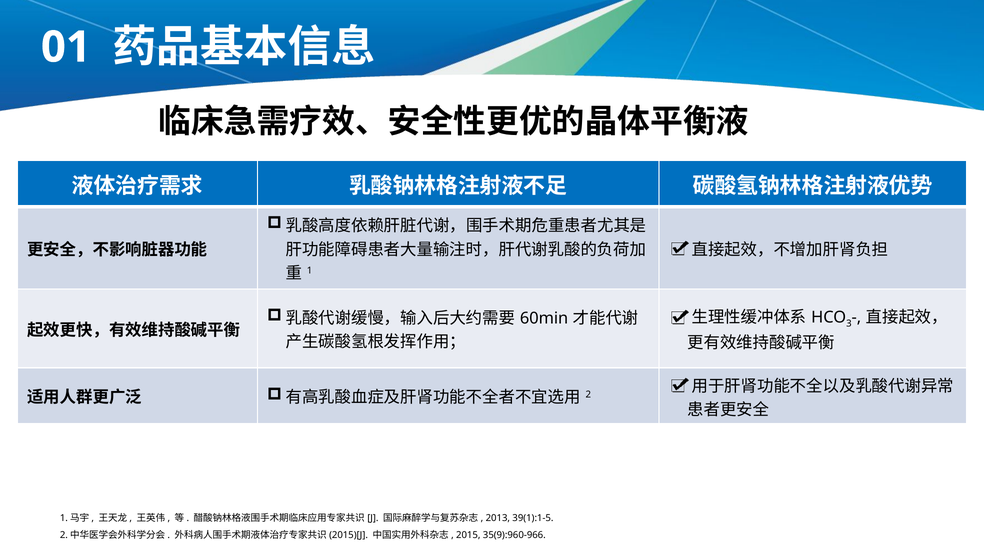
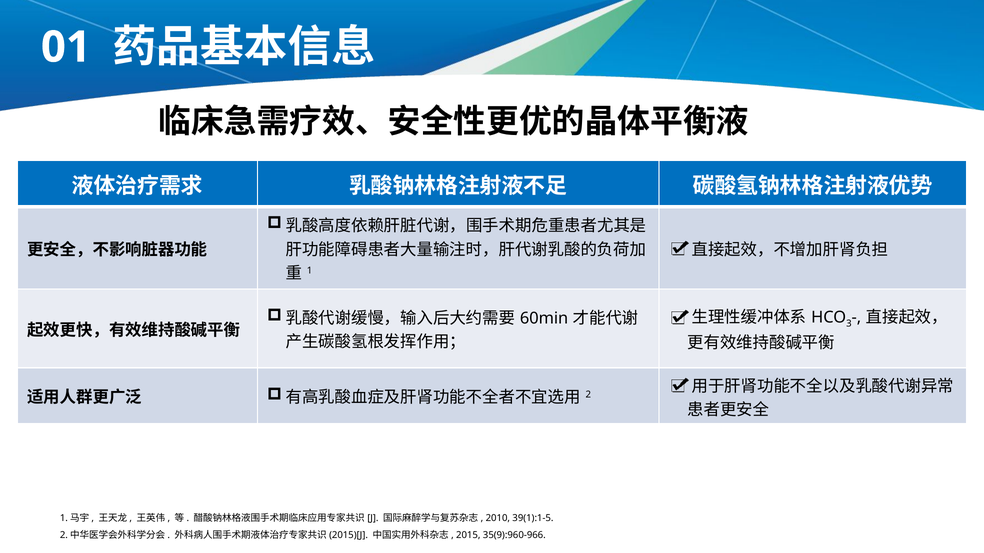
2013: 2013 -> 2010 (498, 518)
